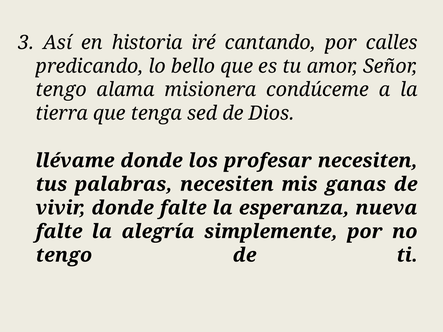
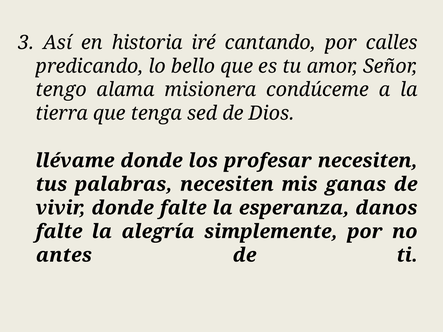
nueva: nueva -> danos (386, 208)
tengo: tengo -> antes (64, 255)
